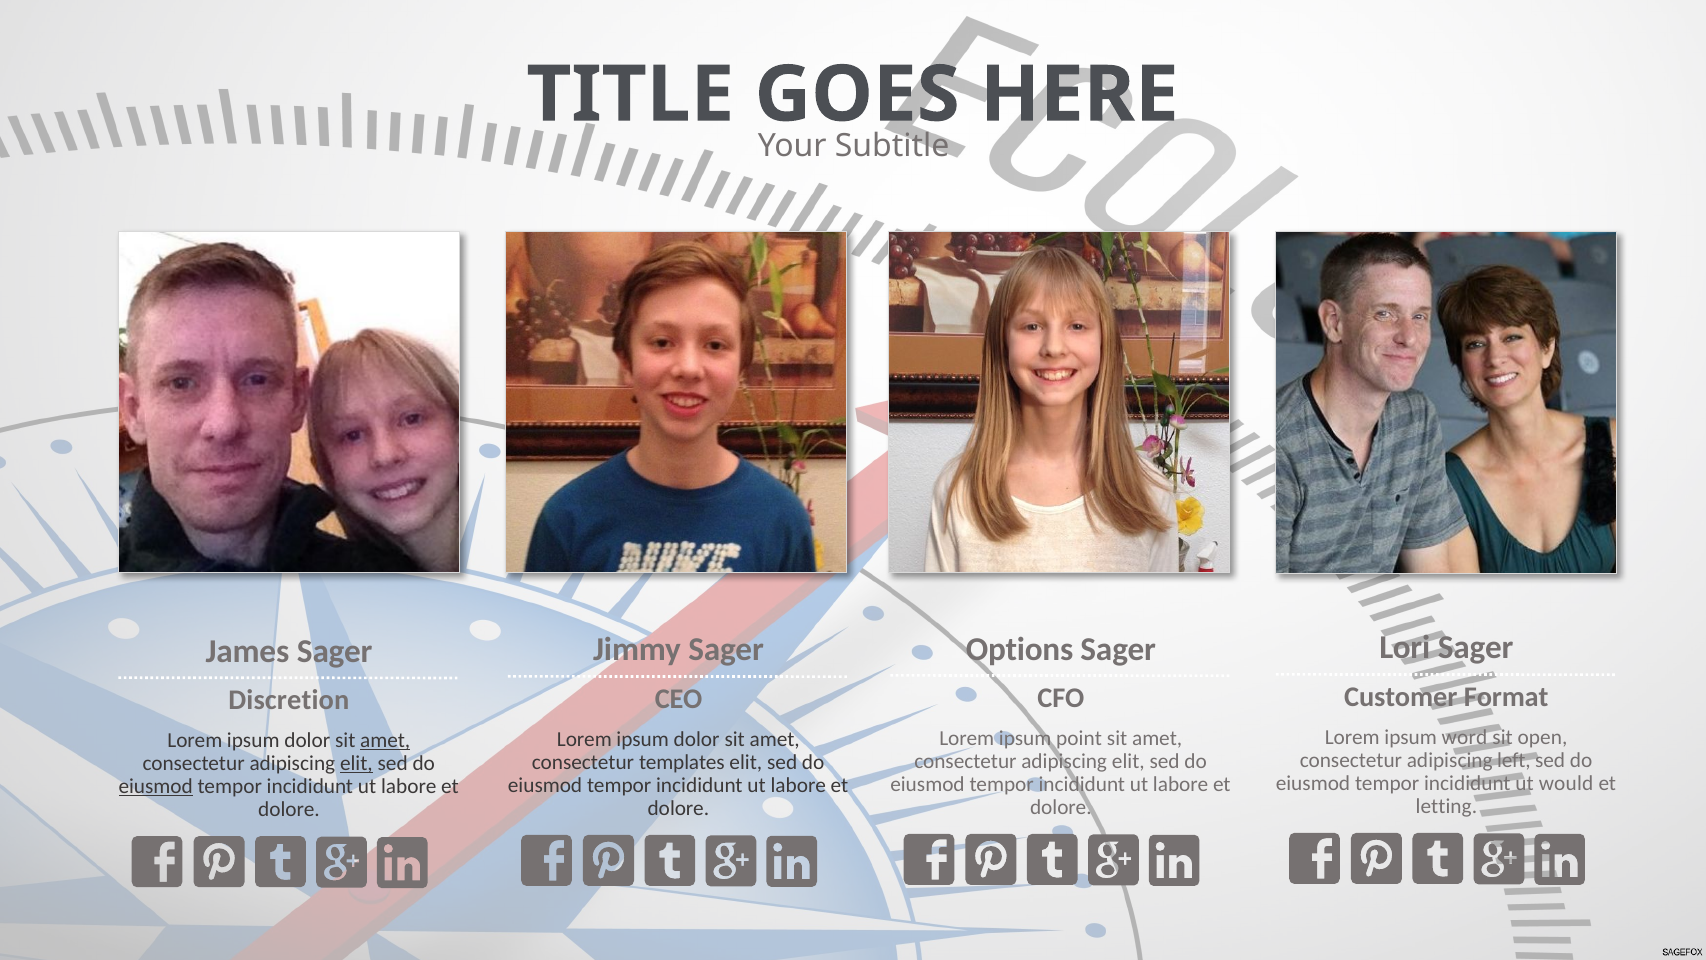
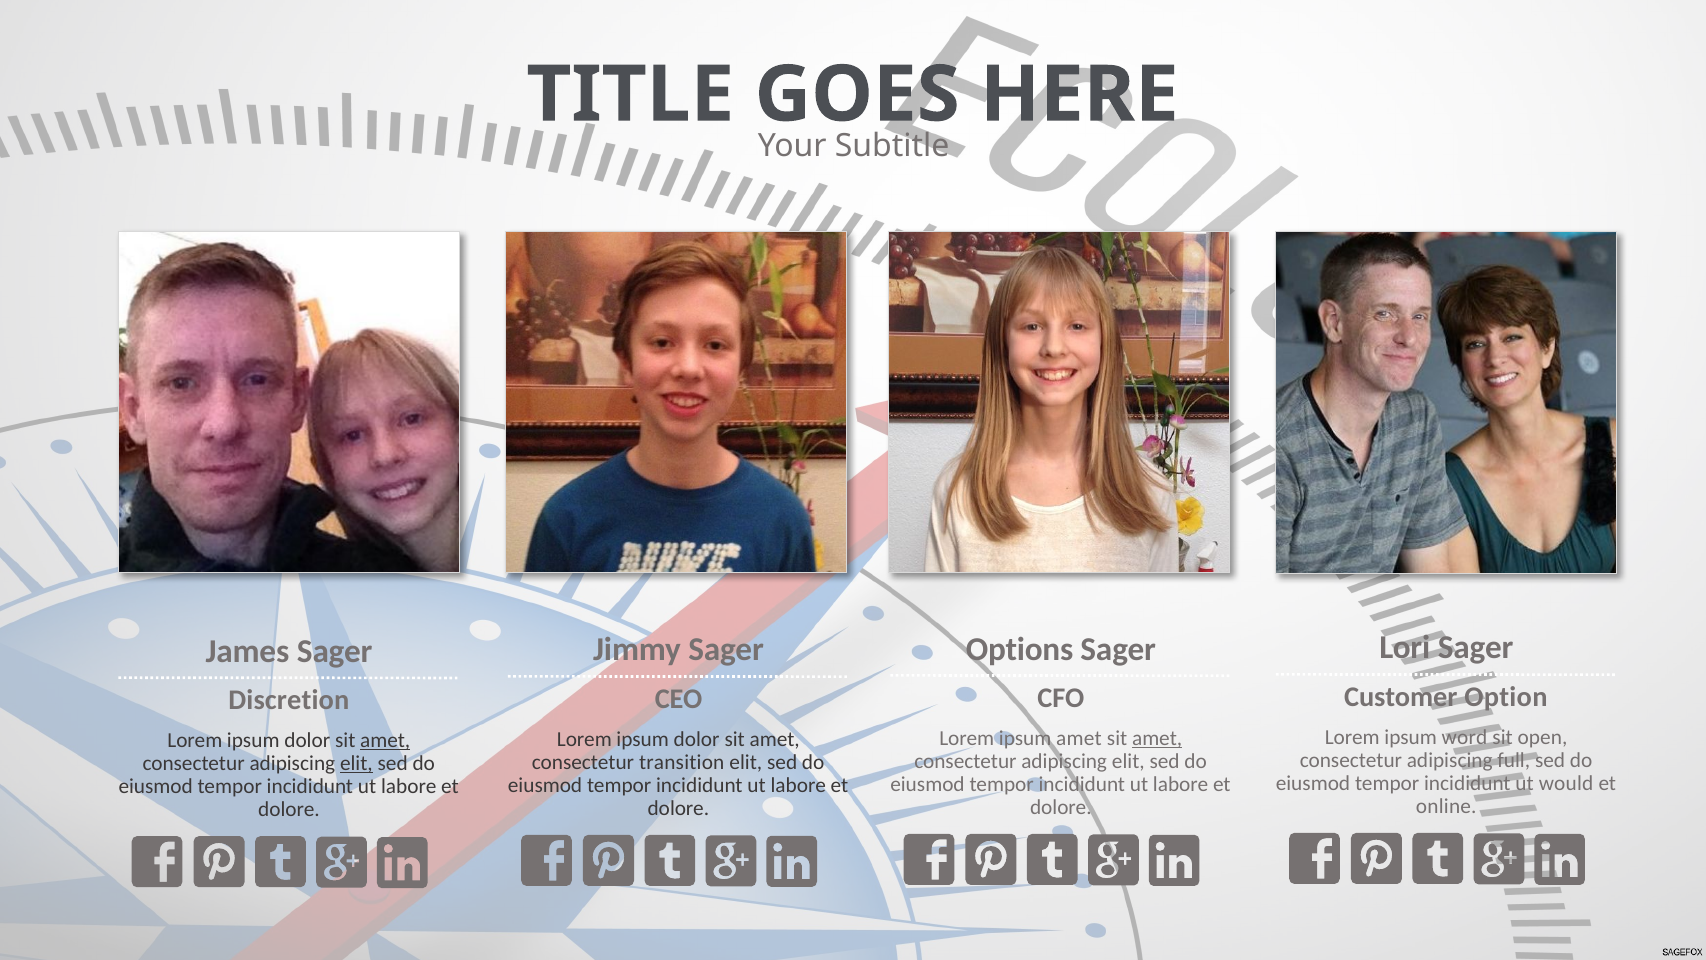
Format: Format -> Option (1506, 697)
ipsum point: point -> amet (1079, 738)
amet underline: none -> present (1157, 738)
left: left -> full (1514, 760)
templates: templates -> transition (682, 762)
eiusmod underline: present -> none (156, 786)
letting: letting -> online (1446, 806)
